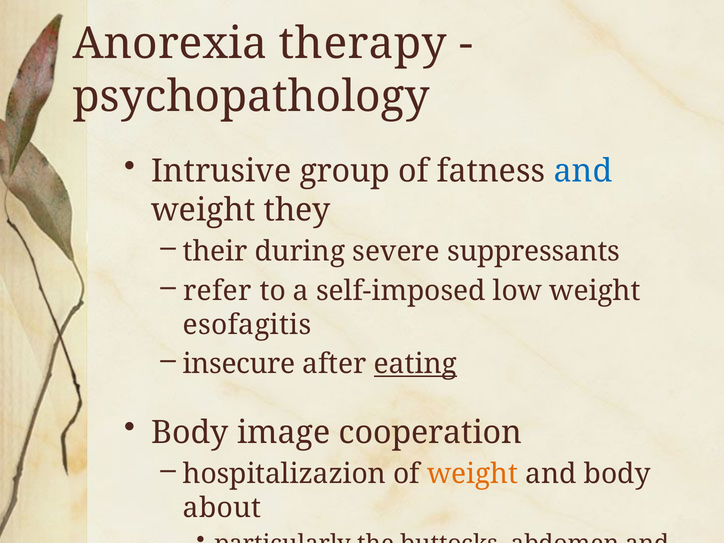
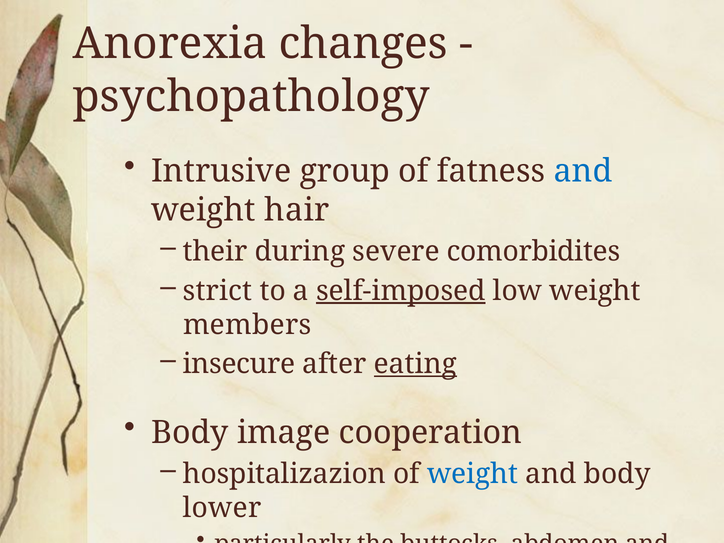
therapy: therapy -> changes (363, 44)
they: they -> hair (297, 210)
suppressants: suppressants -> comorbidites (534, 251)
refer: refer -> strict (218, 291)
self-imposed underline: none -> present (401, 291)
esofagitis: esofagitis -> members (247, 325)
weight colour: orange -> blue (473, 474)
about: about -> lower (222, 508)
